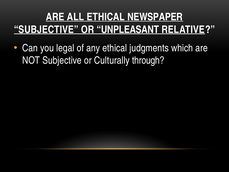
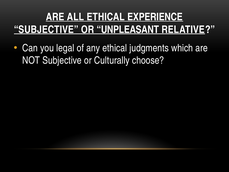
NEWSPAPER: NEWSPAPER -> EXPERIENCE (155, 17)
through: through -> choose (148, 60)
